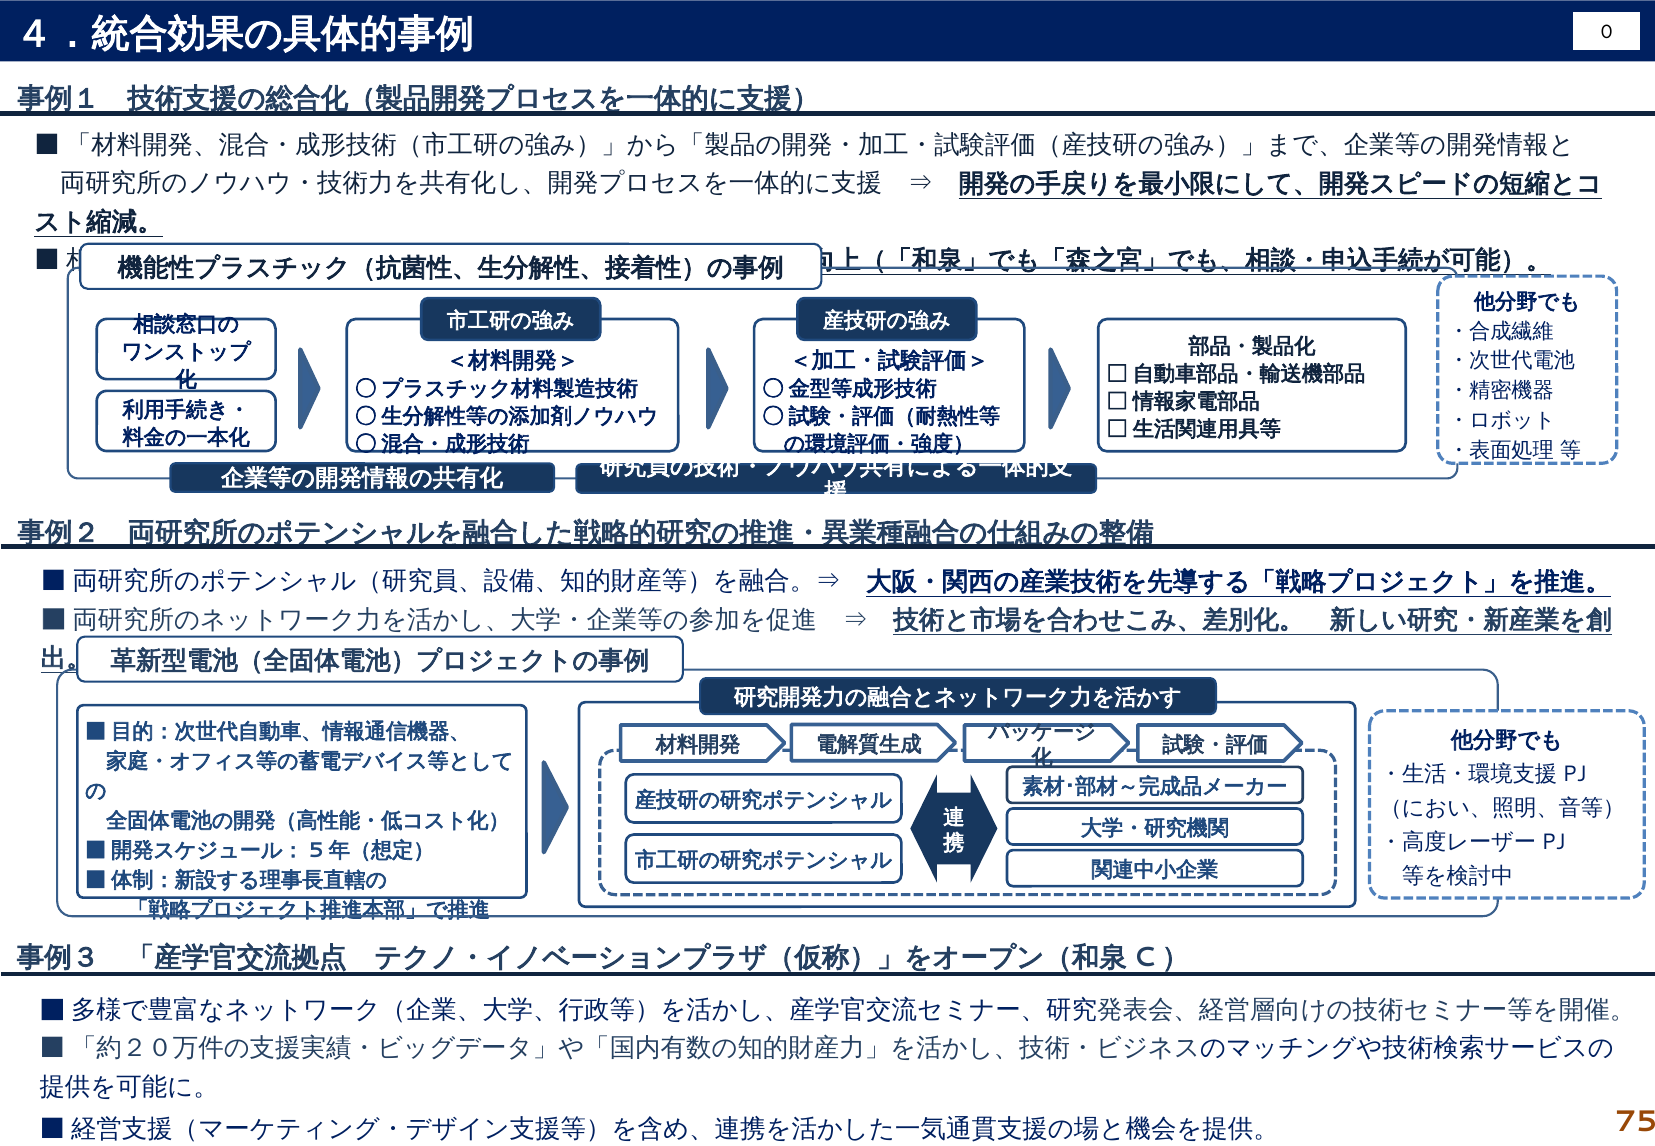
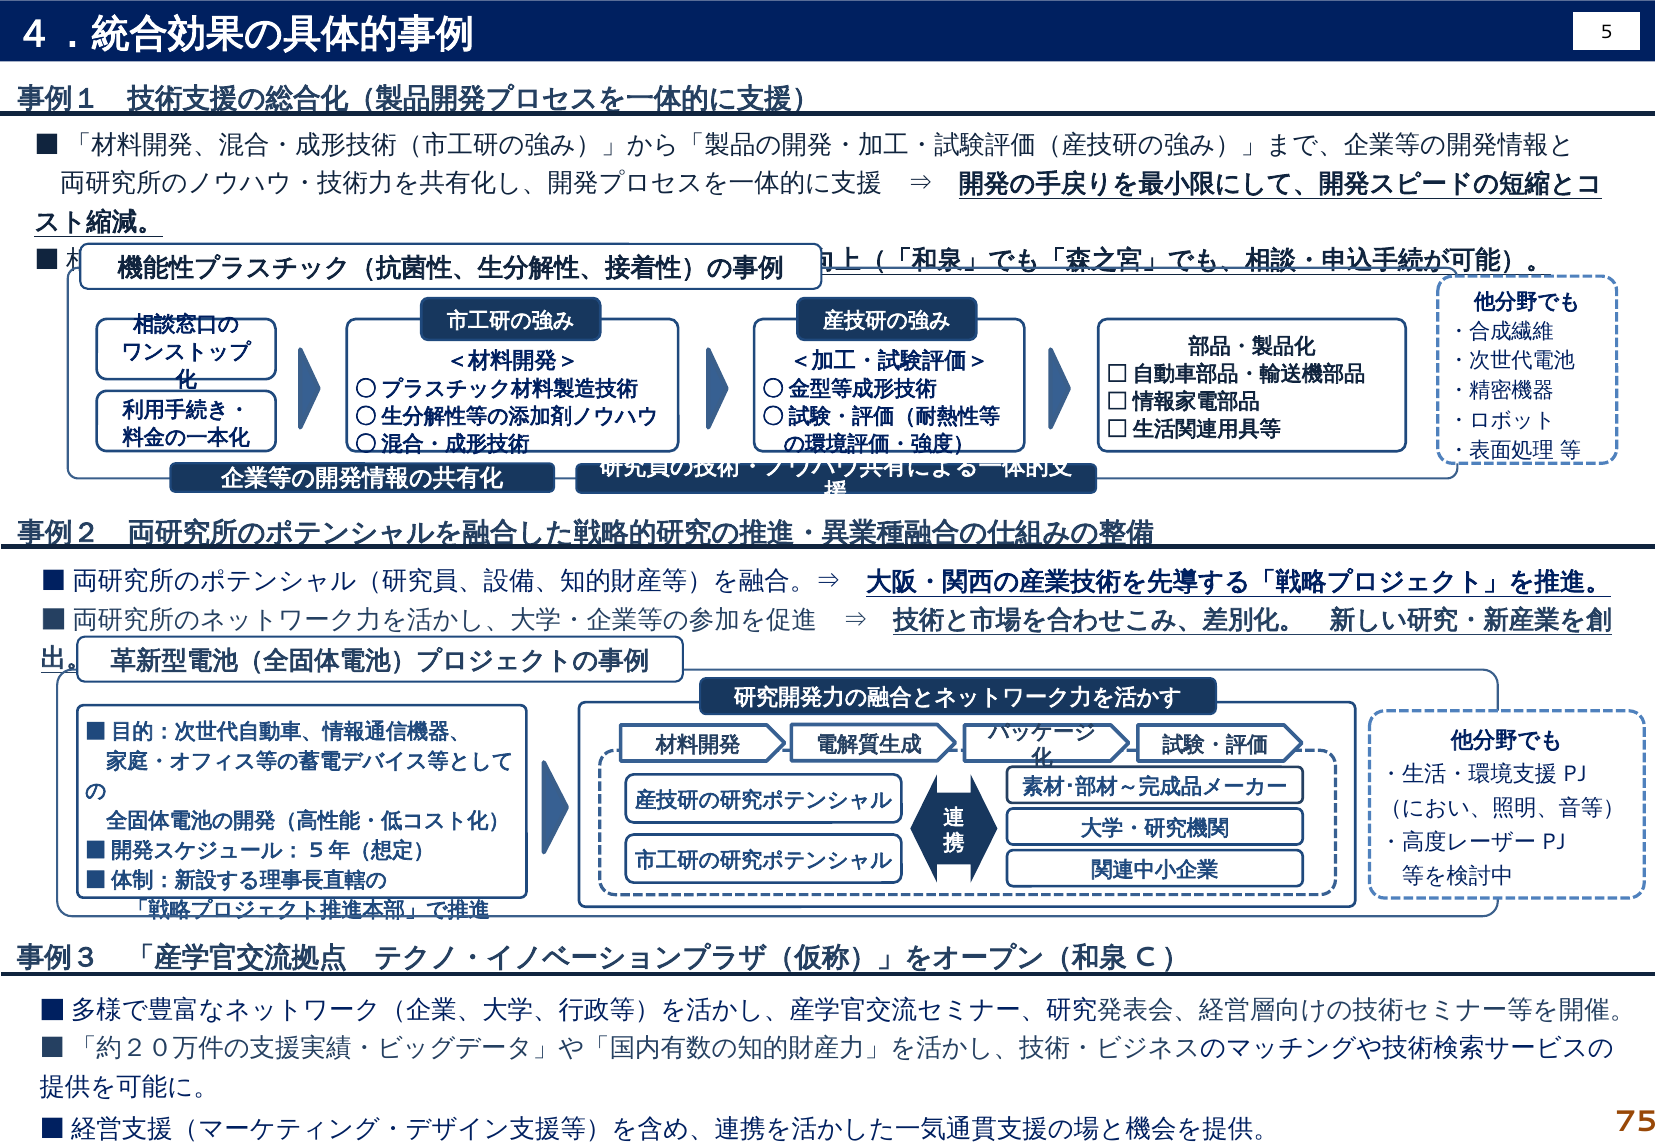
0: 0 -> 5 (1607, 32)
